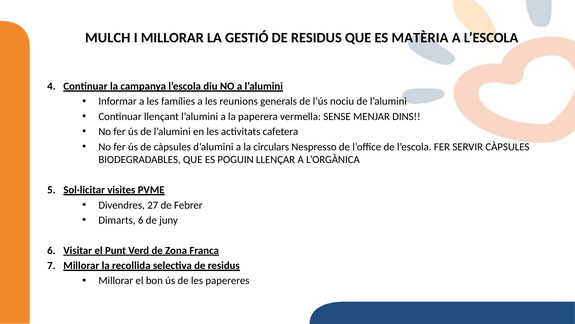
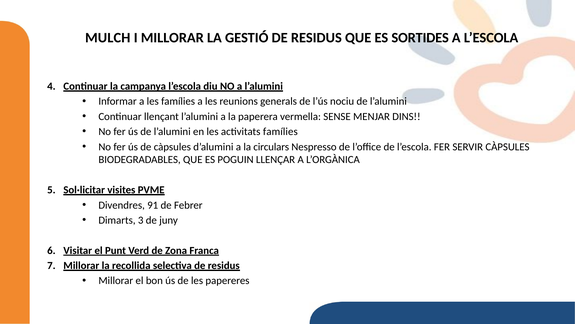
MATÈRIA: MATÈRIA -> SORTIDES (420, 38)
activitats cafetera: cafetera -> famílies (280, 131)
27: 27 -> 91 (153, 205)
Dimarts 6: 6 -> 3 (141, 220)
